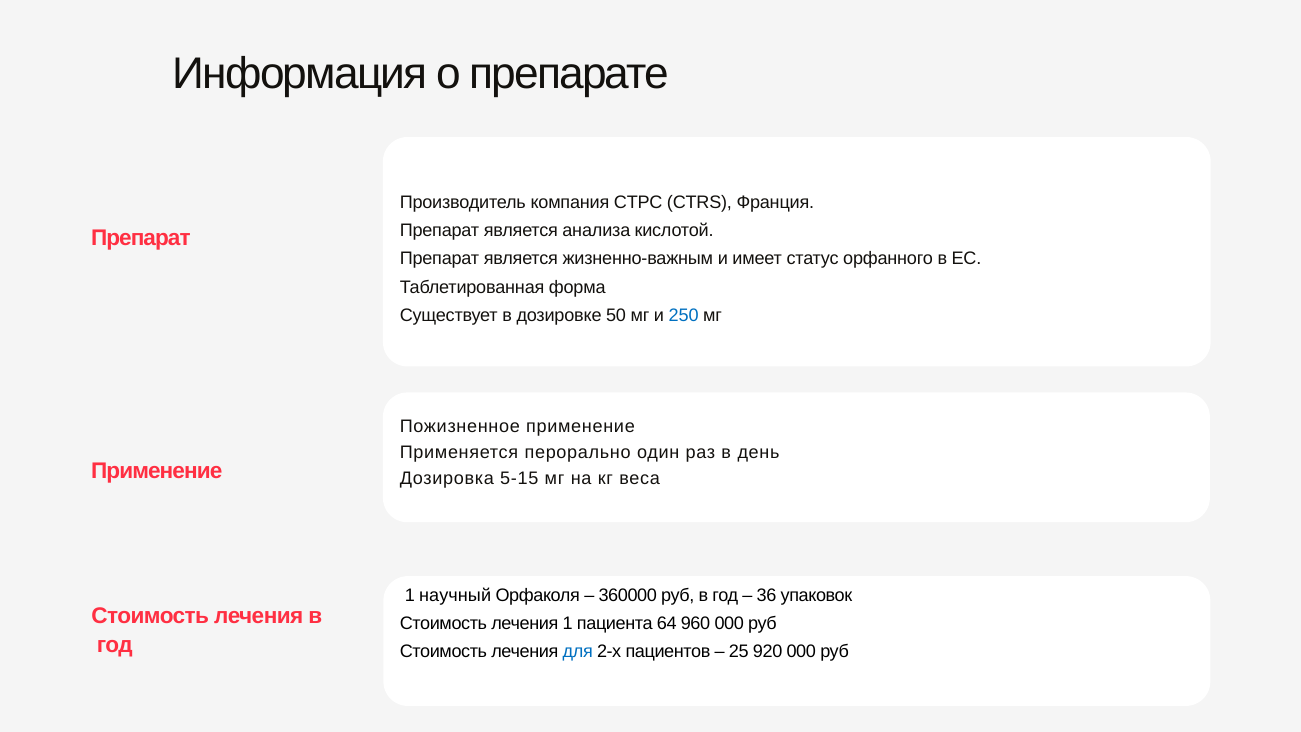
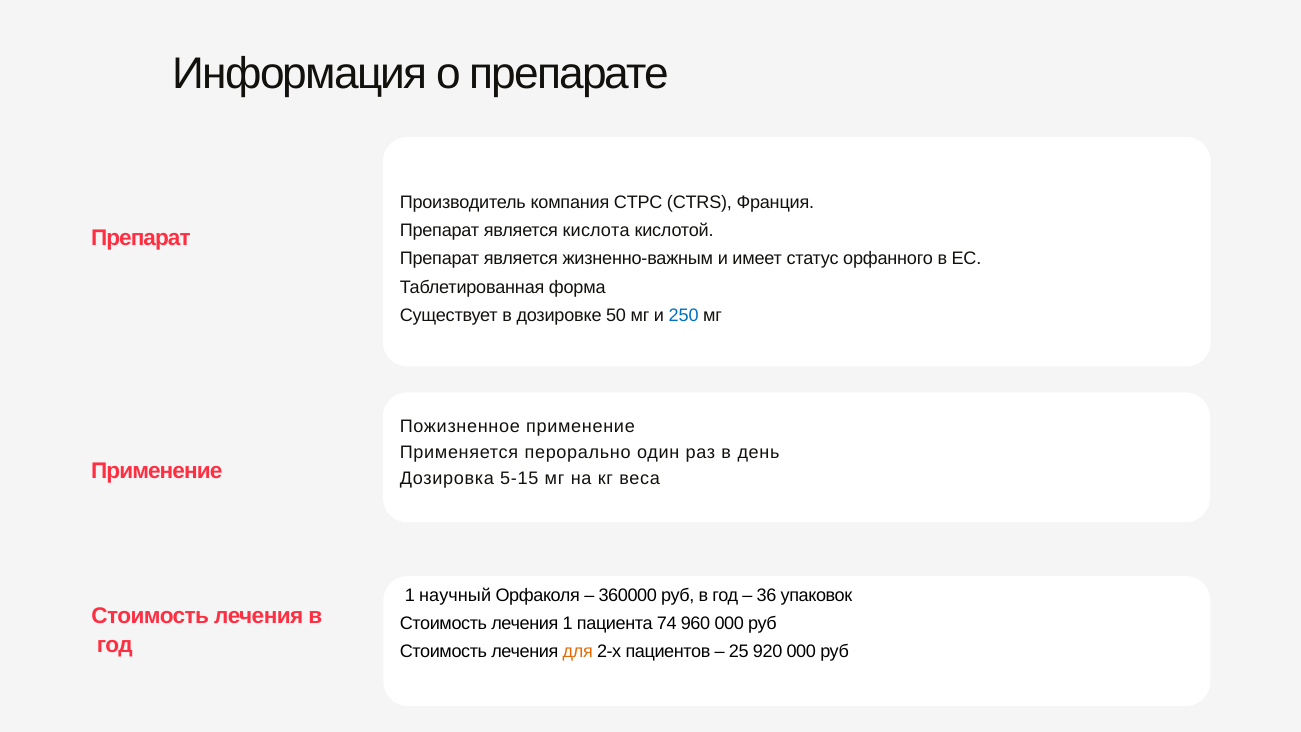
анализа: анализа -> кислота (596, 231)
64: 64 -> 74 (667, 623)
для colour: blue -> orange (578, 651)
